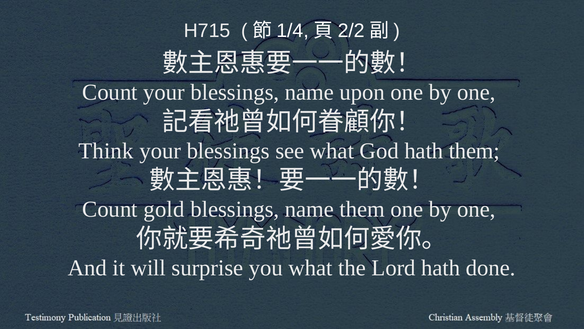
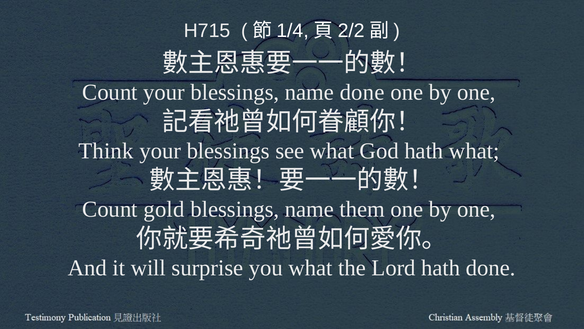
name upon: upon -> done (362, 92)
hath them: them -> what (474, 151)
